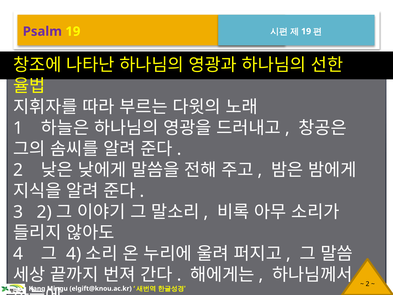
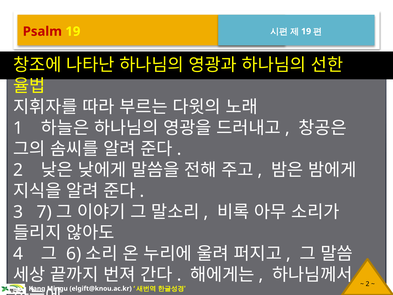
Psalm colour: purple -> red (42, 31)
3 2: 2 -> 7 (44, 212)
4: 4 -> 6 (74, 254)
